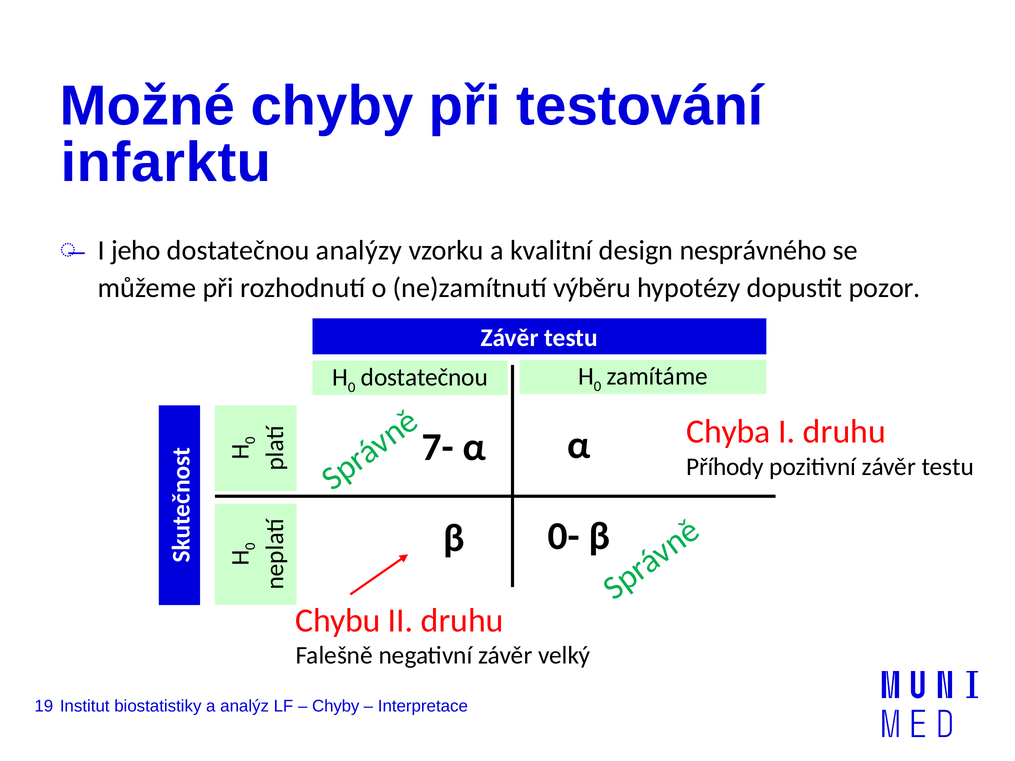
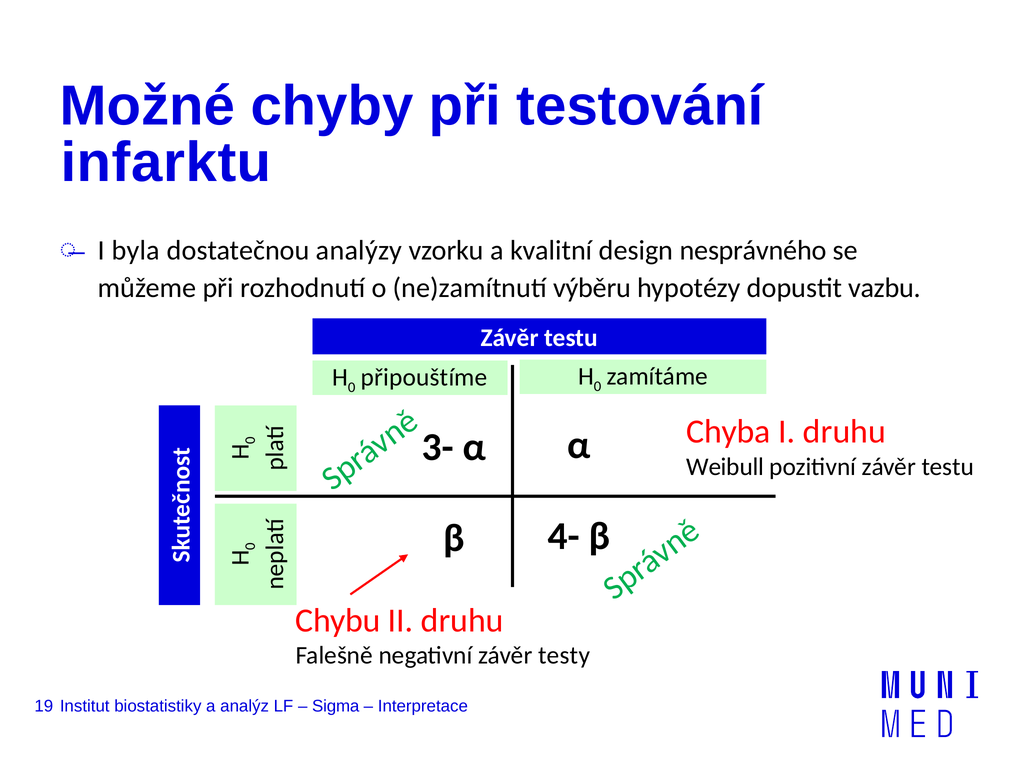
jeho: jeho -> byla (136, 251)
pozor: pozor -> vazbu (885, 288)
dostatečnou: dostatečnou -> připouštíme (424, 378)
7-: 7- -> 3- (438, 447)
Příhody: Příhody -> Weibull (725, 467)
0-: 0- -> 4- (564, 536)
velký: velký -> testy (564, 656)
Chyby: Chyby -> Sigma (336, 706)
